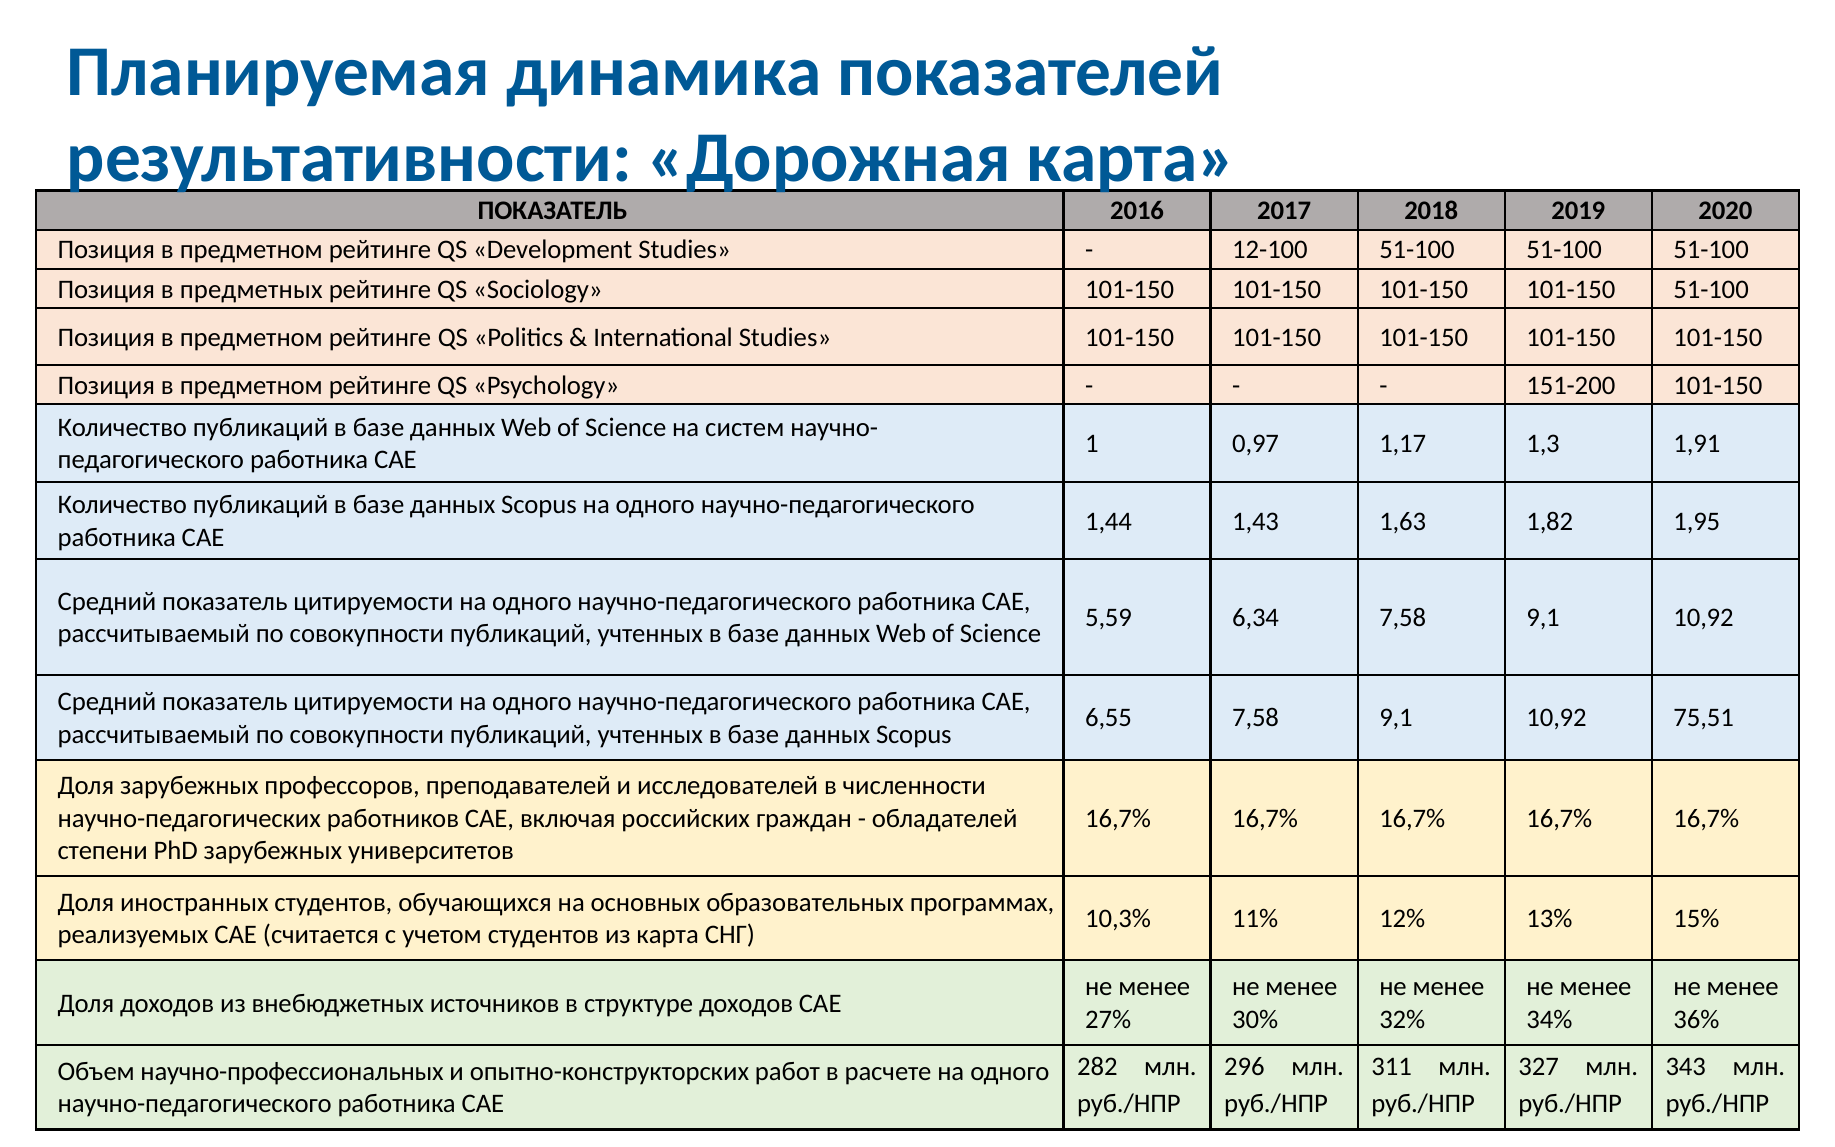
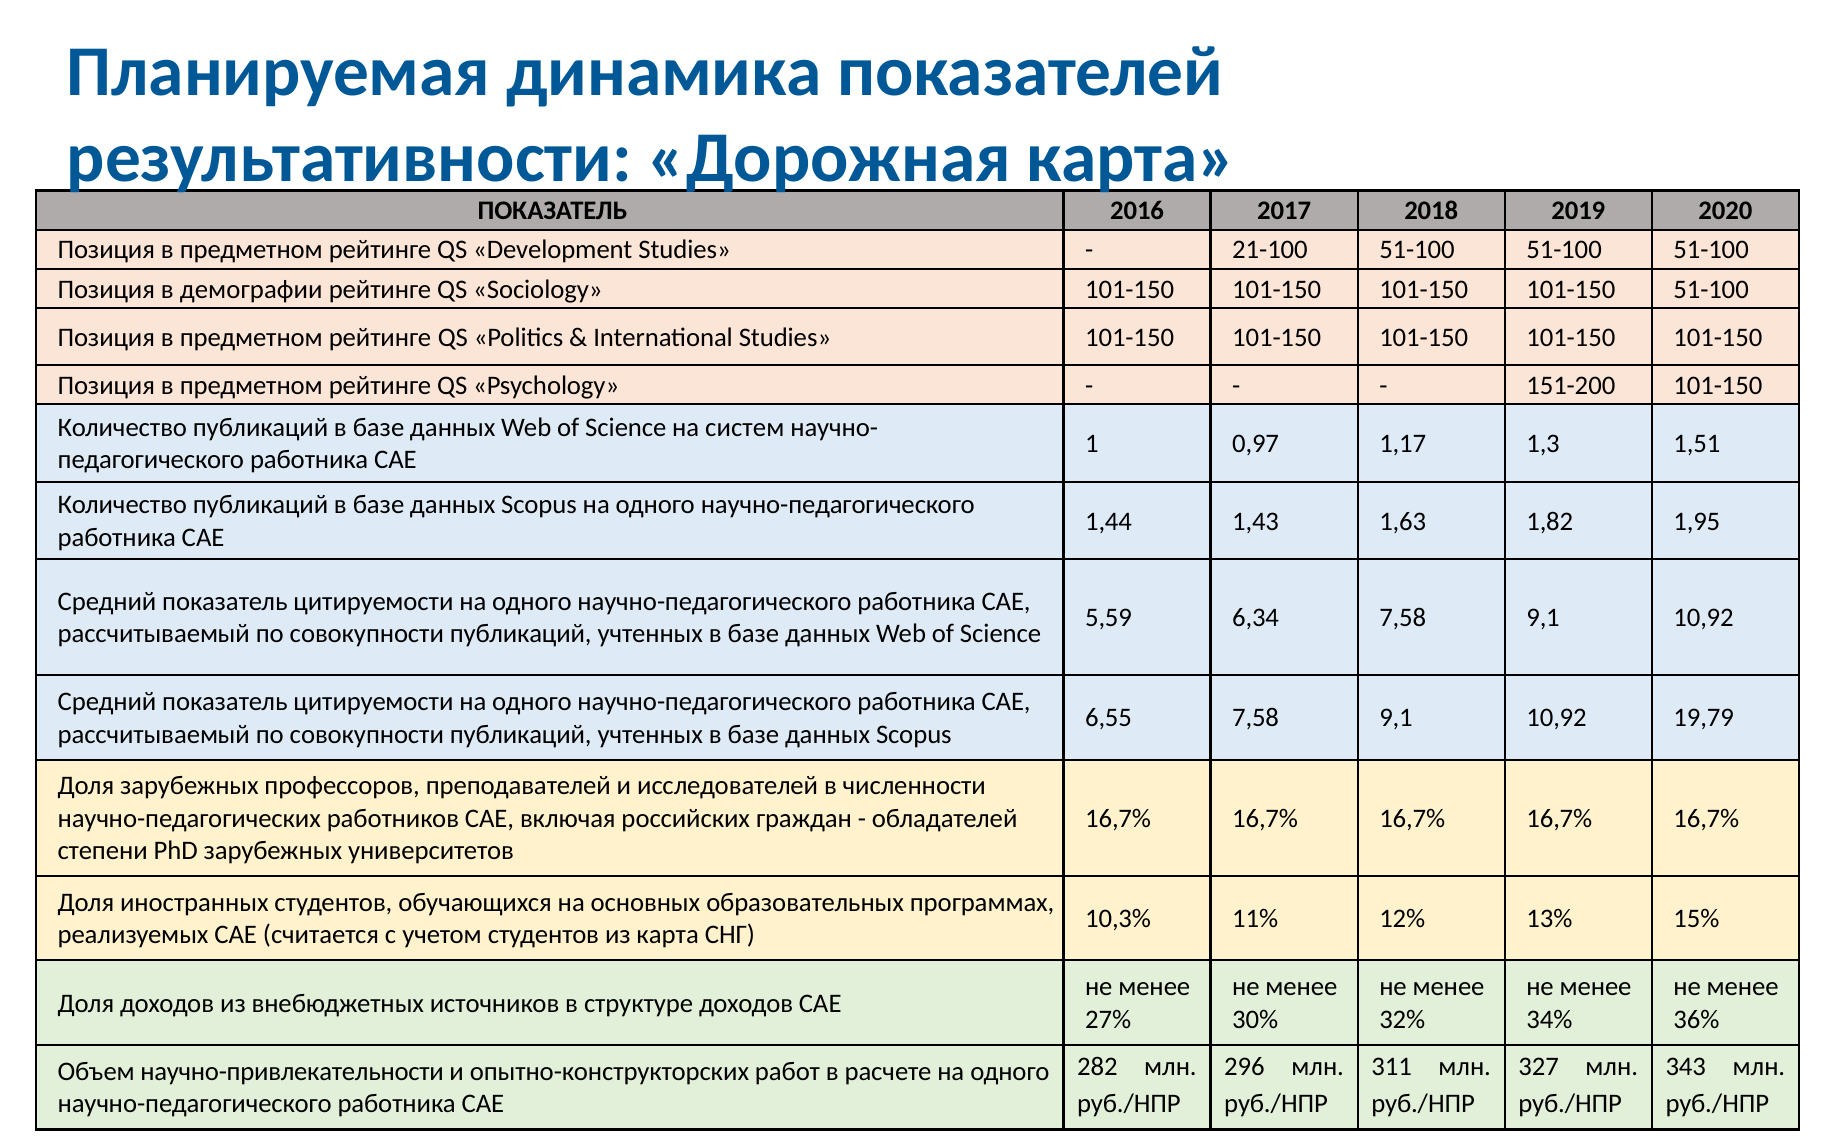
12-100: 12-100 -> 21-100 (1270, 250)
предметных: предметных -> демографии (251, 289)
1,91: 1,91 -> 1,51 (1697, 444)
75,51: 75,51 -> 19,79 (1704, 718)
научно-профессиональных: научно-профессиональных -> научно-привлекательности (292, 1072)
